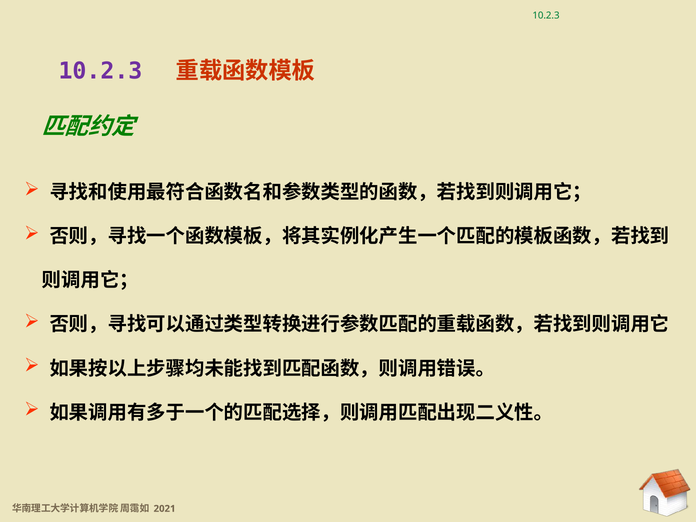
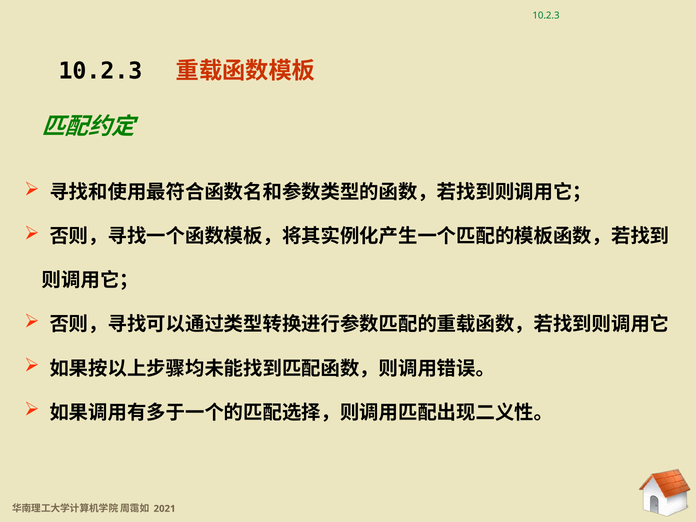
10.2.3 colour: purple -> black (100, 71)
